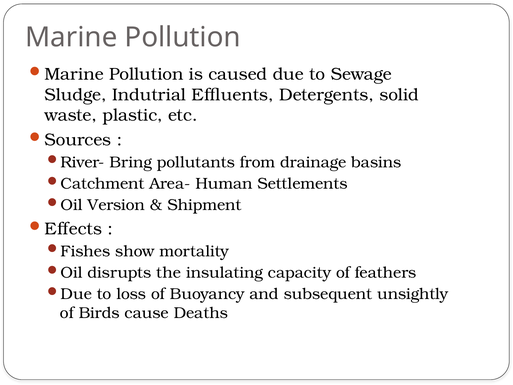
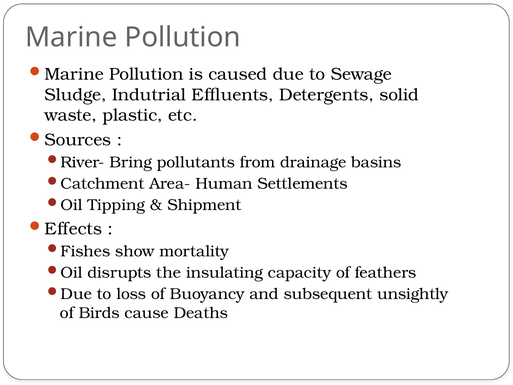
Version: Version -> Tipping (116, 205)
